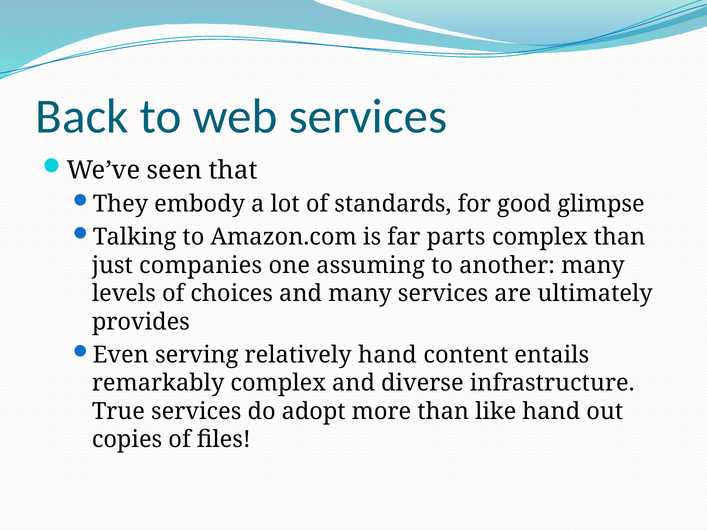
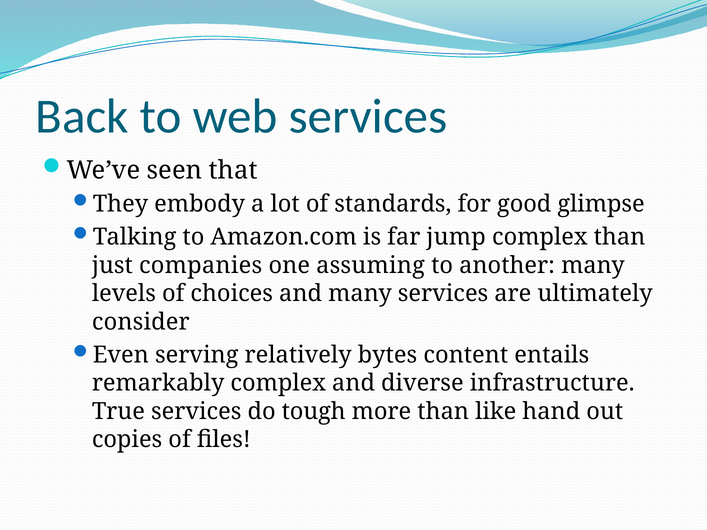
parts: parts -> jump (456, 237)
provides: provides -> consider (141, 322)
relatively hand: hand -> bytes (387, 355)
adopt: adopt -> tough (314, 412)
